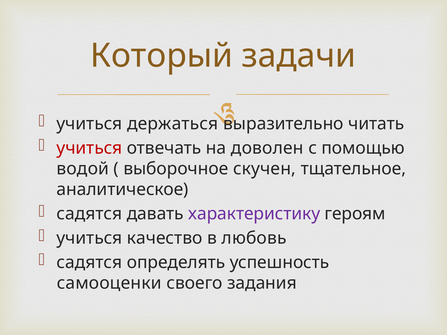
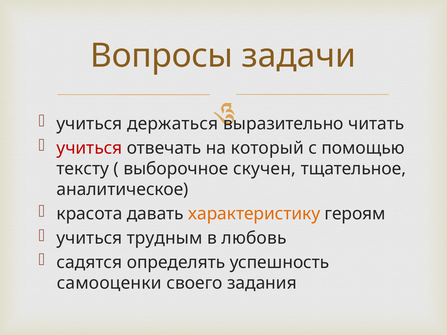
Который: Который -> Вопросы (162, 56)
доволен: доволен -> который (267, 148)
водой: водой -> тексту (83, 169)
садятся: садятся -> красота (89, 214)
характеристику colour: purple -> orange (254, 214)
качество: качество -> трудным (165, 238)
